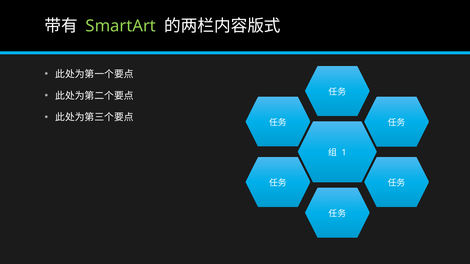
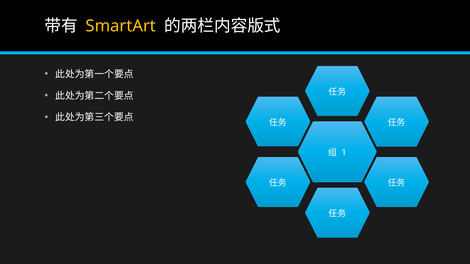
SmartArt colour: light green -> yellow (121, 26)
